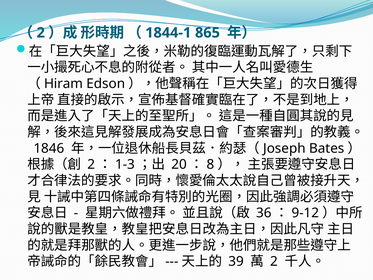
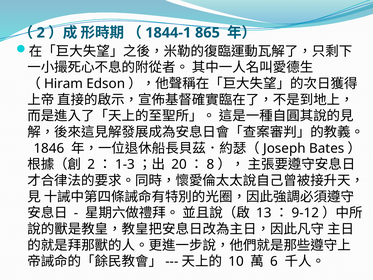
36: 36 -> 13 (264, 213)
39: 39 -> 10 (236, 261)
2: 2 -> 6 (274, 261)
